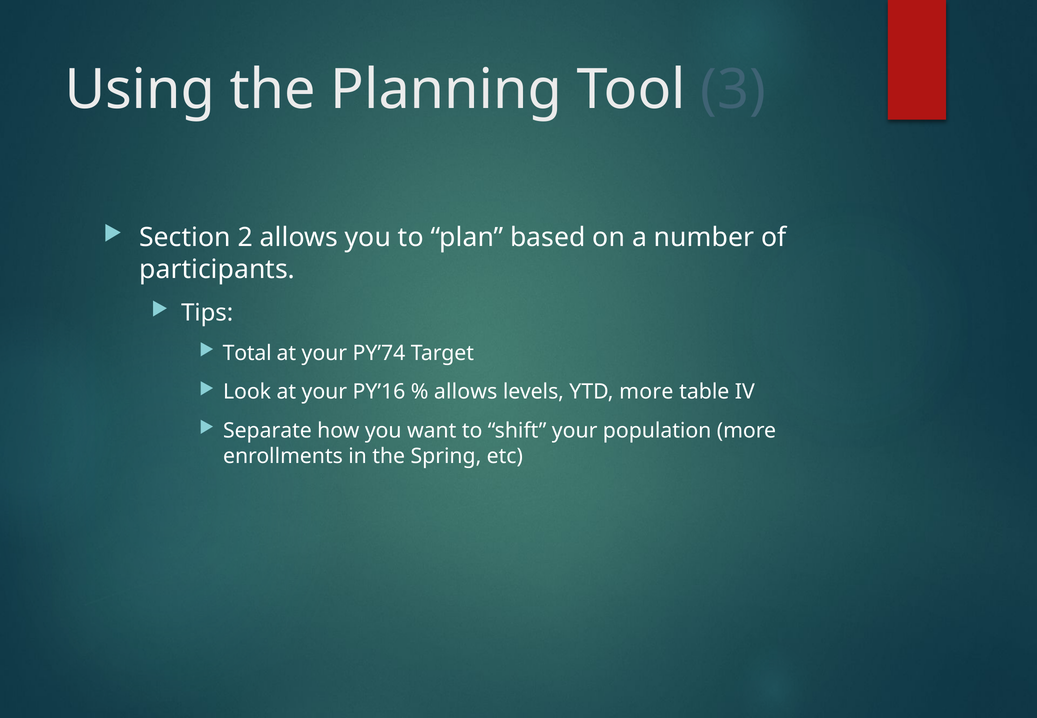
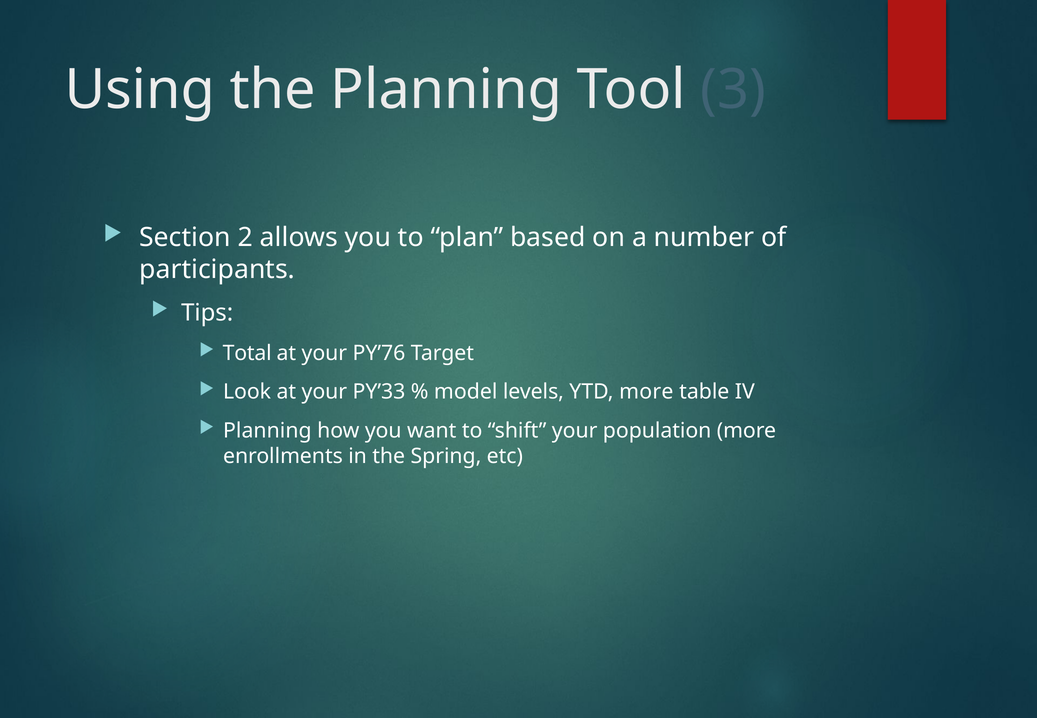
PY’74: PY’74 -> PY’76 (379, 353)
PY’16: PY’16 -> PY’33 (379, 392)
allows: allows -> model (466, 392)
Separate: Separate -> Planning (267, 431)
